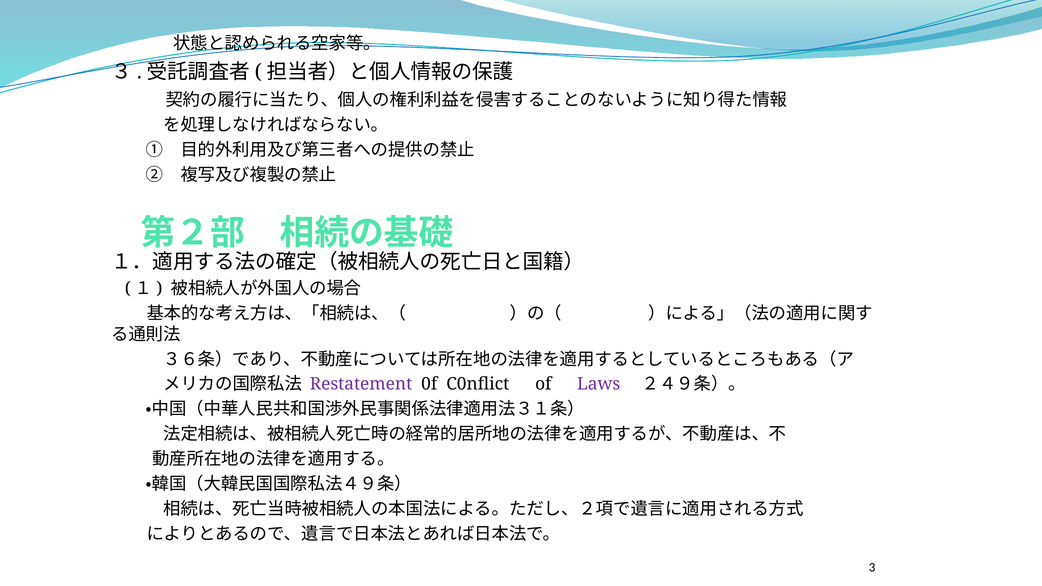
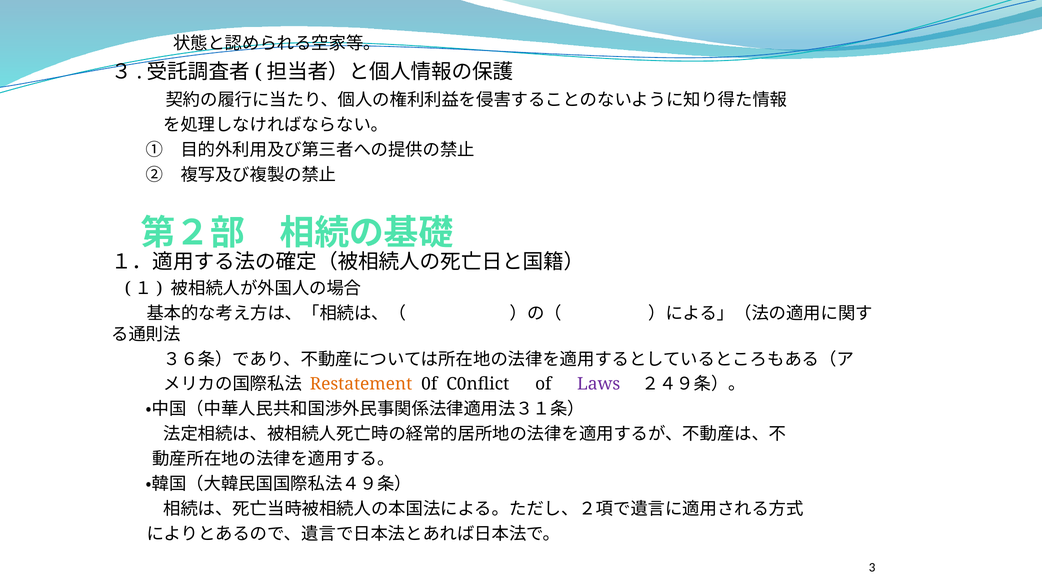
Restatement colour: purple -> orange (361, 384)
